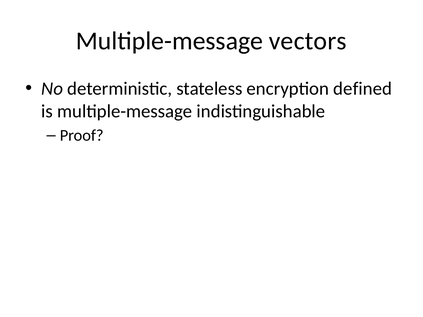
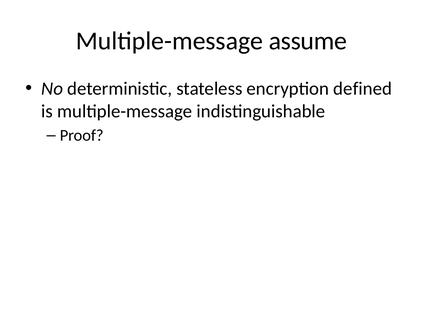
vectors: vectors -> assume (308, 41)
